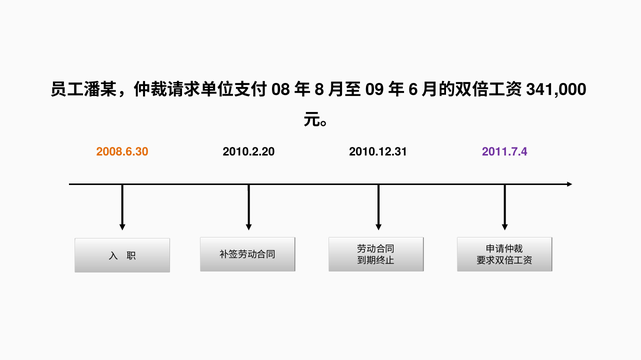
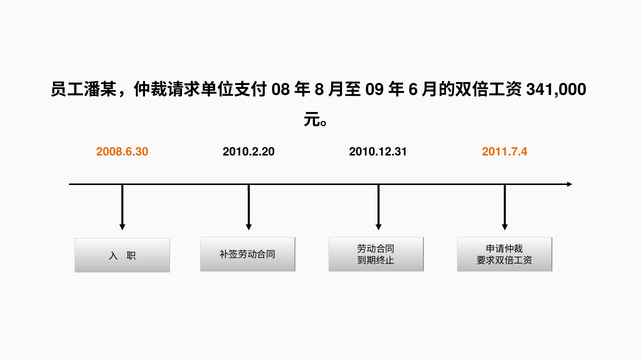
2011.7.4 colour: purple -> orange (505, 152)
